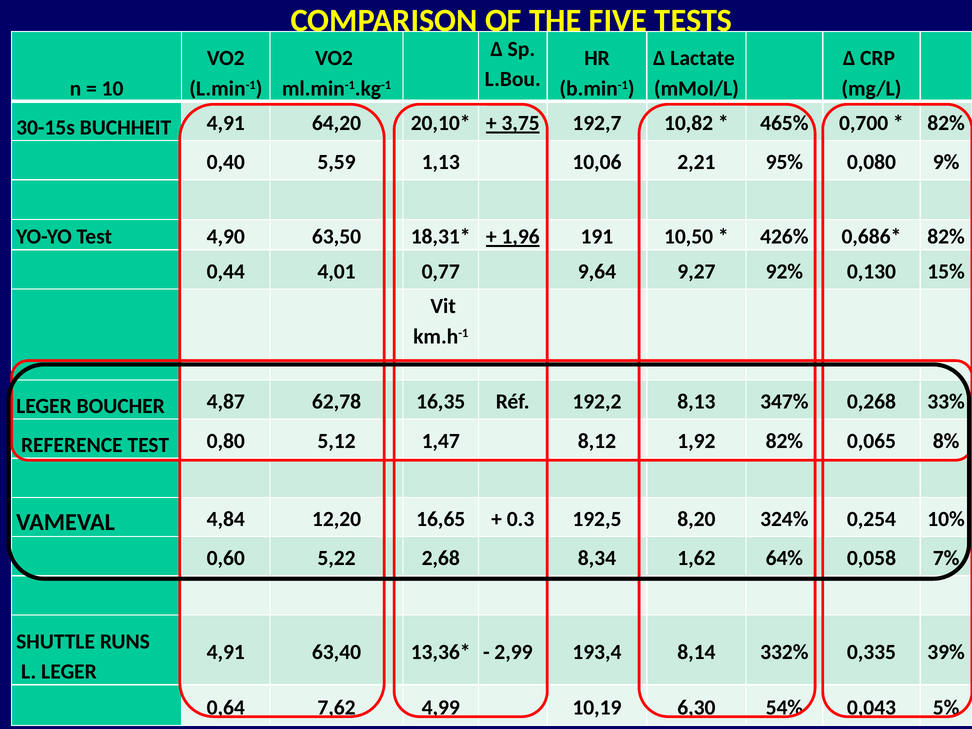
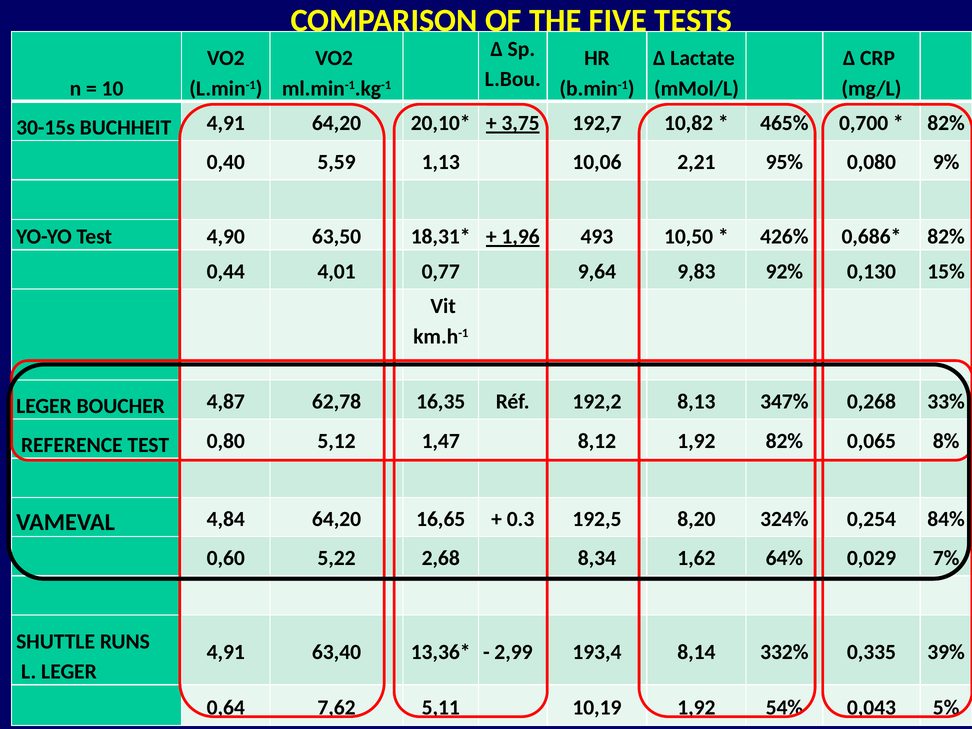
191: 191 -> 493 (597, 237)
9,27: 9,27 -> 9,83 (696, 272)
4,84 12,20: 12,20 -> 64,20 (337, 519)
10%: 10% -> 84% (946, 519)
0,058: 0,058 -> 0,029 (871, 558)
4,99: 4,99 -> 5,11 (441, 707)
10,19 6,30: 6,30 -> 1,92 (696, 707)
